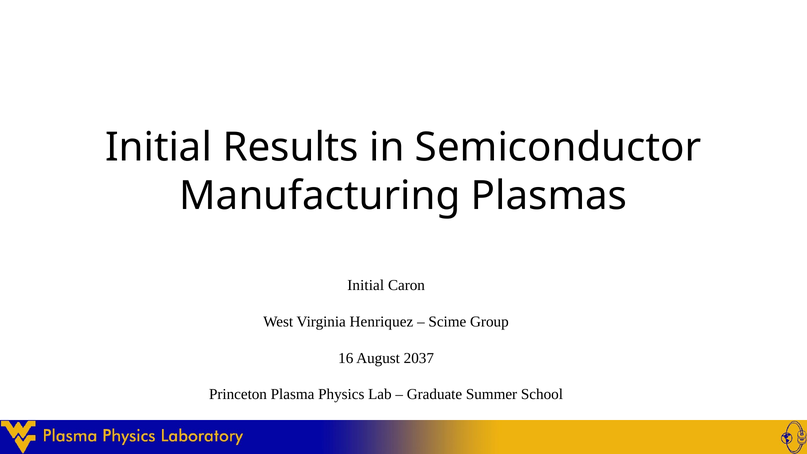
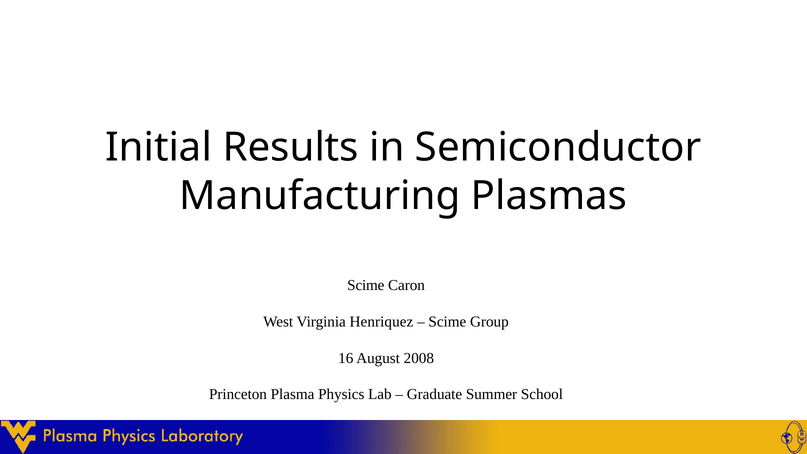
Initial: Initial -> Scime (366, 285)
2037: 2037 -> 2008 (419, 358)
